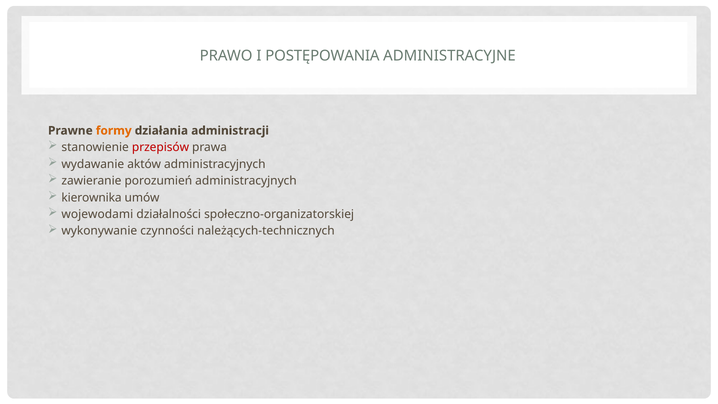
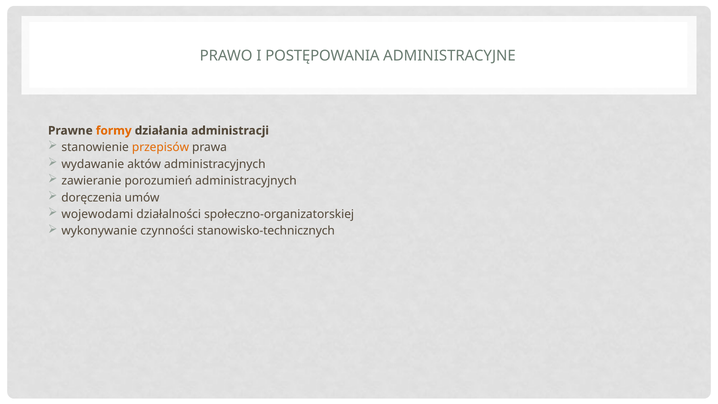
przepisów colour: red -> orange (161, 147)
kierownika: kierownika -> doręczenia (92, 198)
należących-technicznych: należących-technicznych -> stanowisko-technicznych (266, 231)
